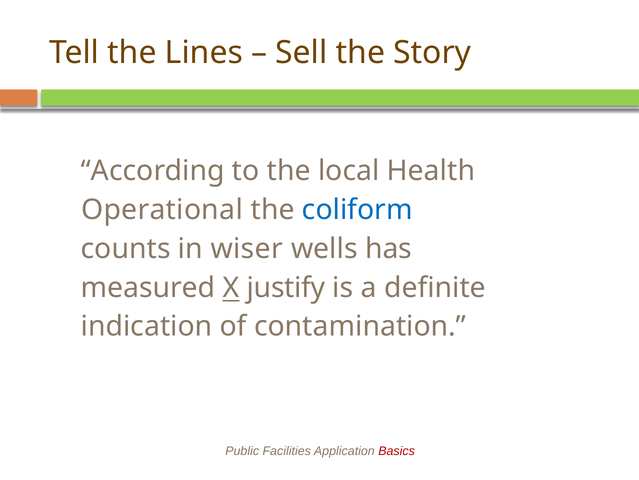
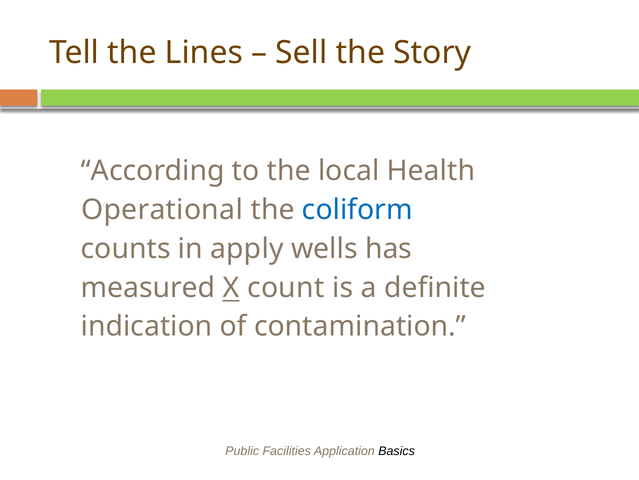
wiser: wiser -> apply (247, 248)
justify: justify -> count (286, 287)
Basics colour: red -> black (397, 450)
